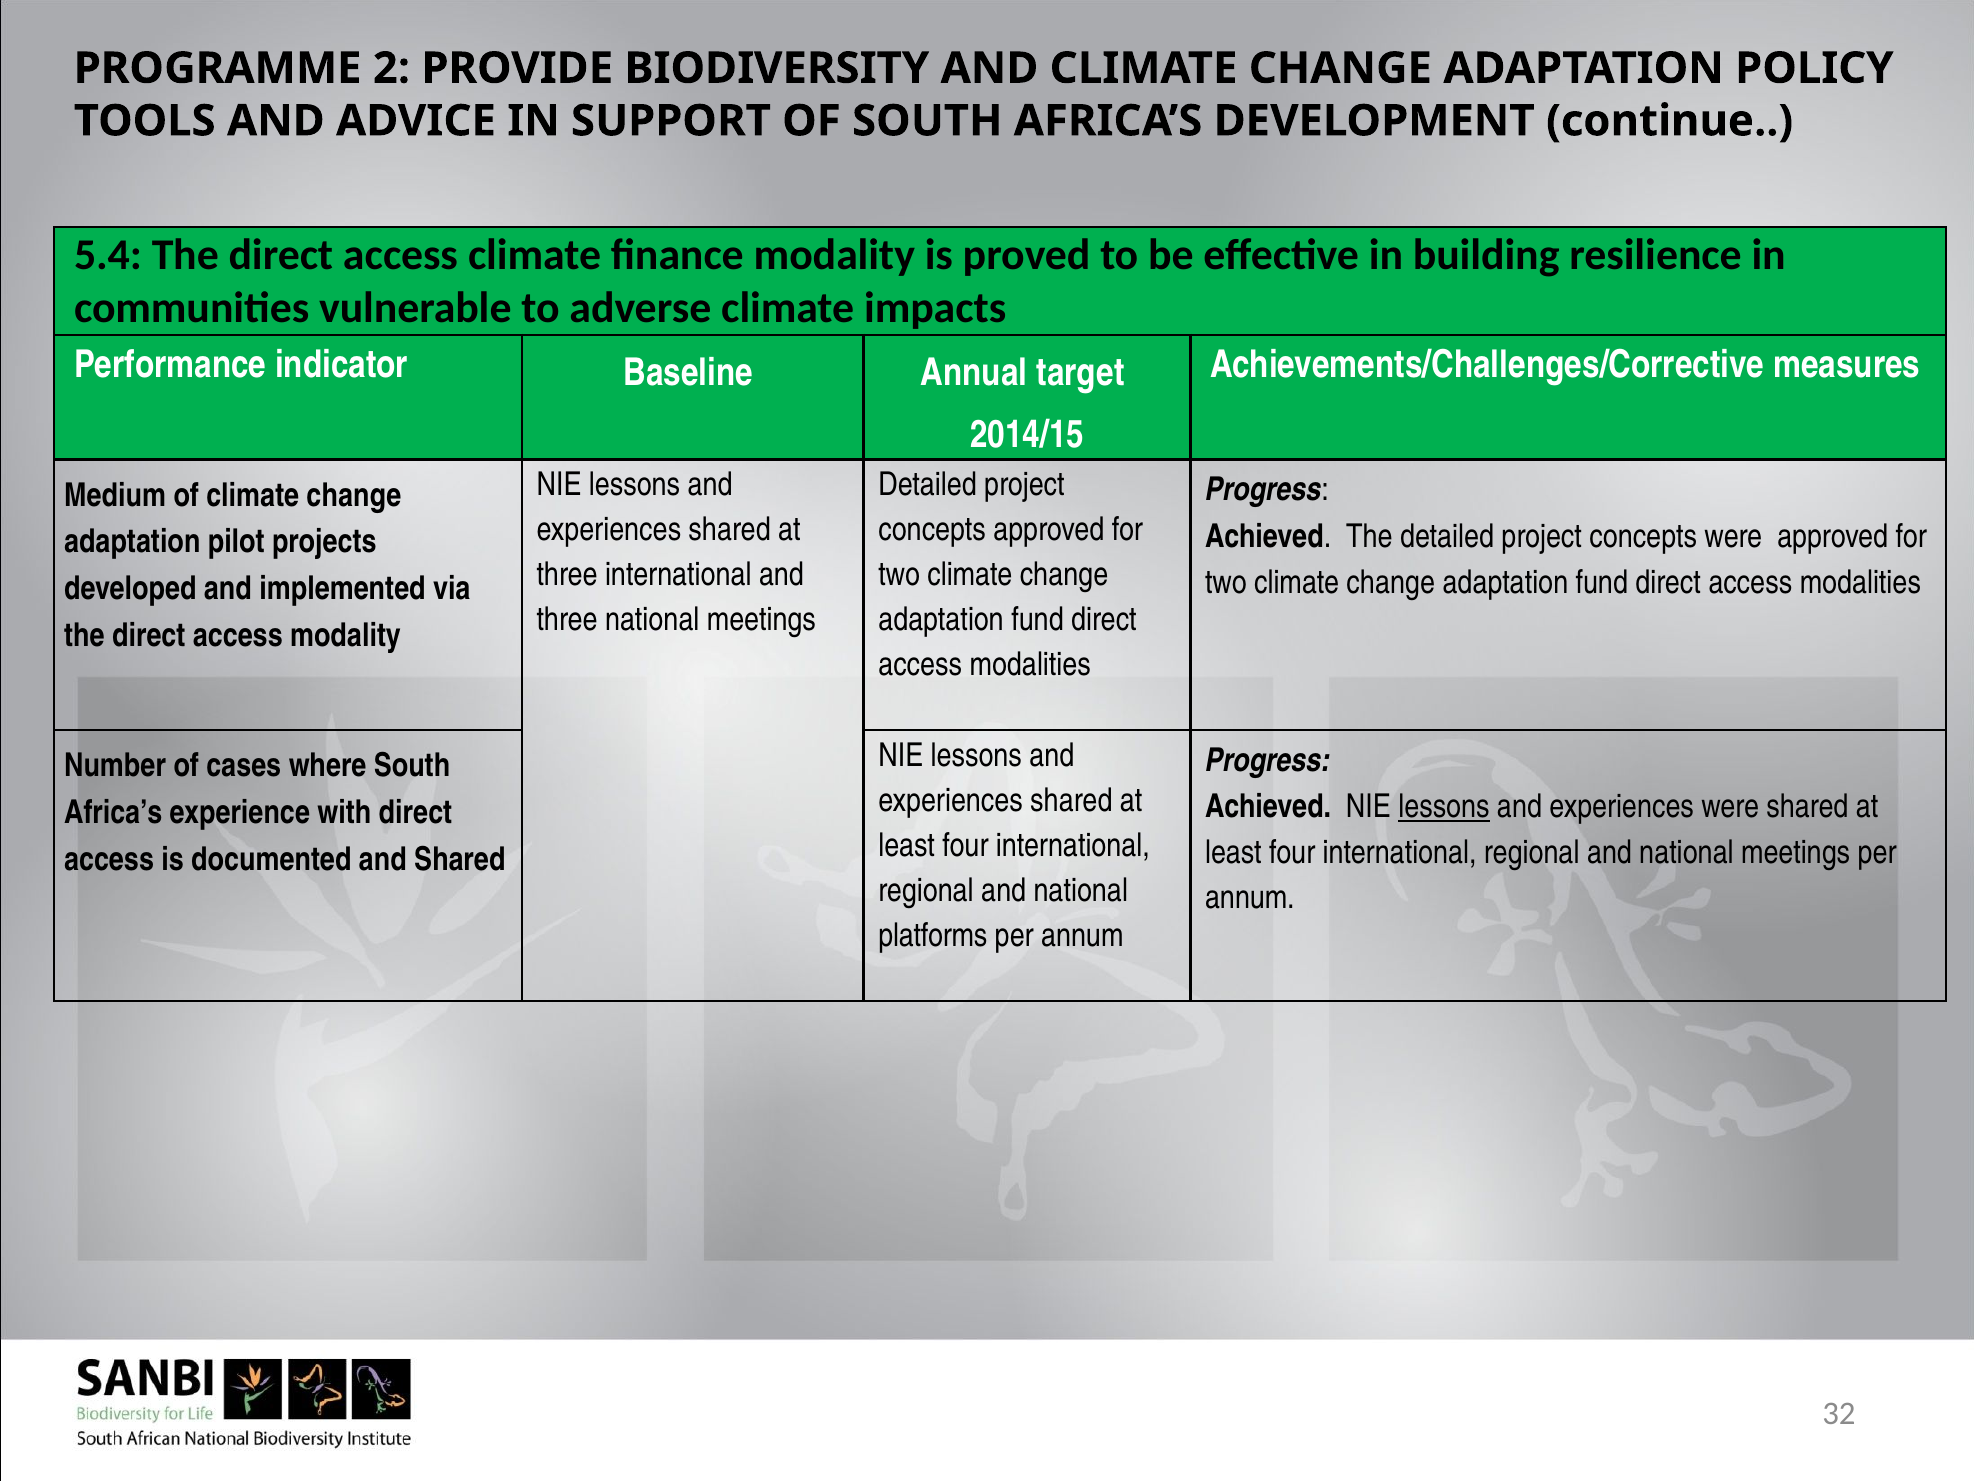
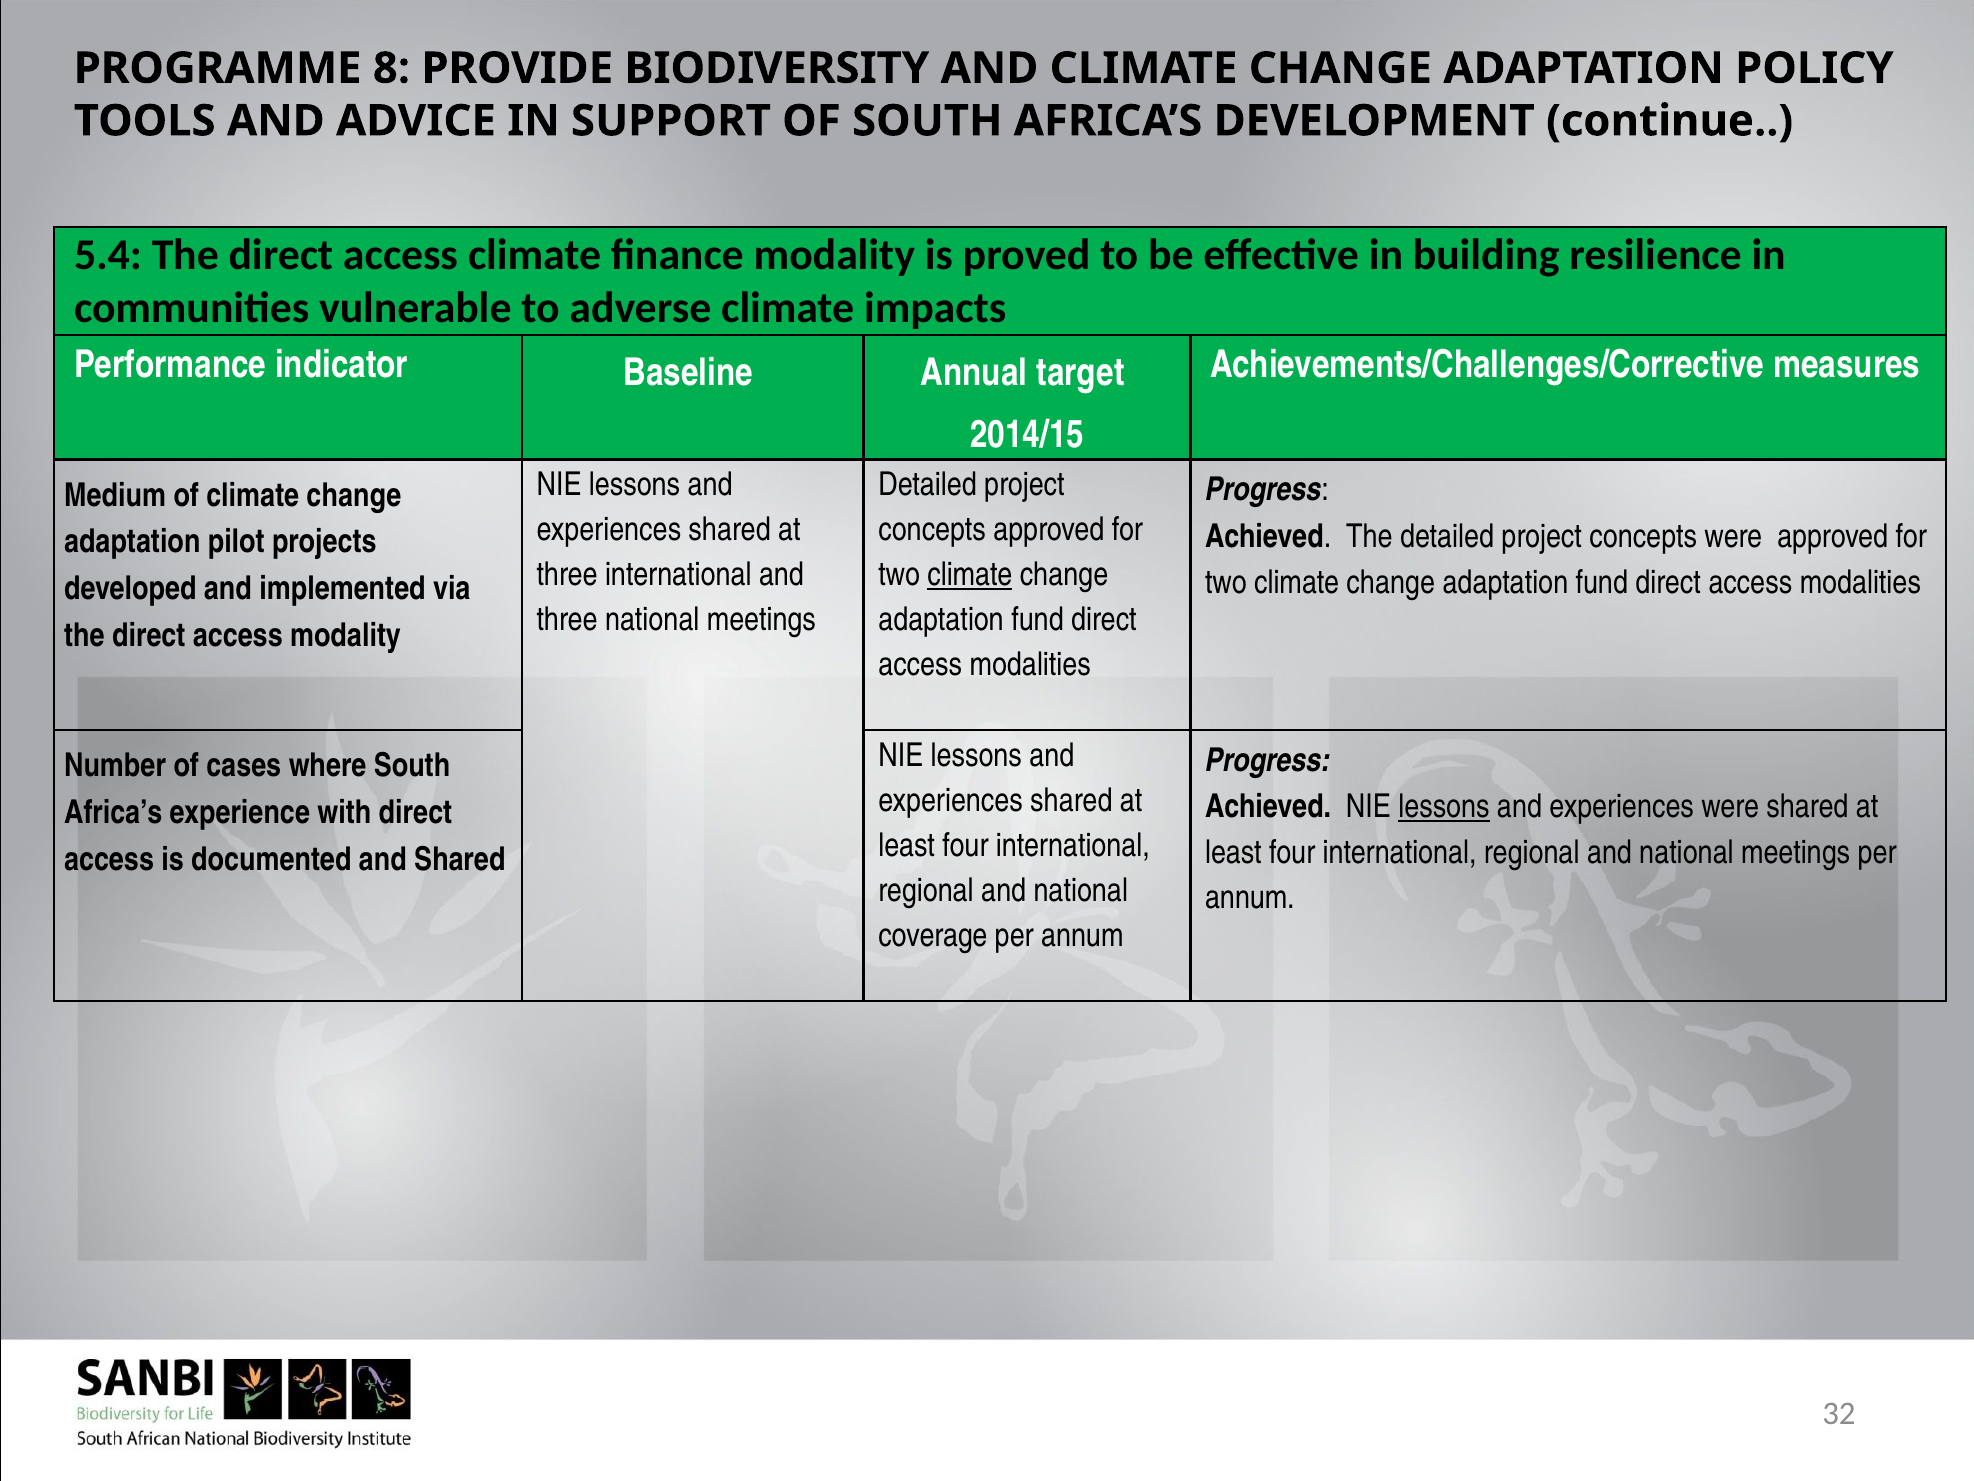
2: 2 -> 8 (391, 68)
climate underline: none -> present (970, 575)
platforms: platforms -> coverage (933, 935)
